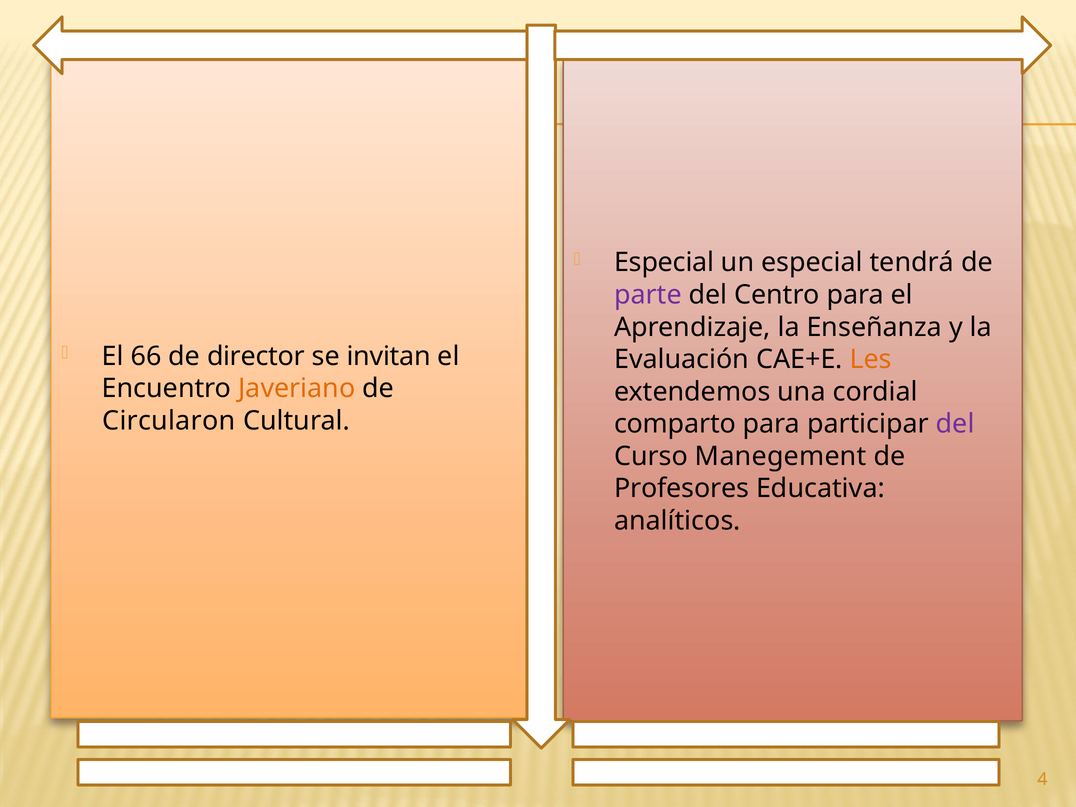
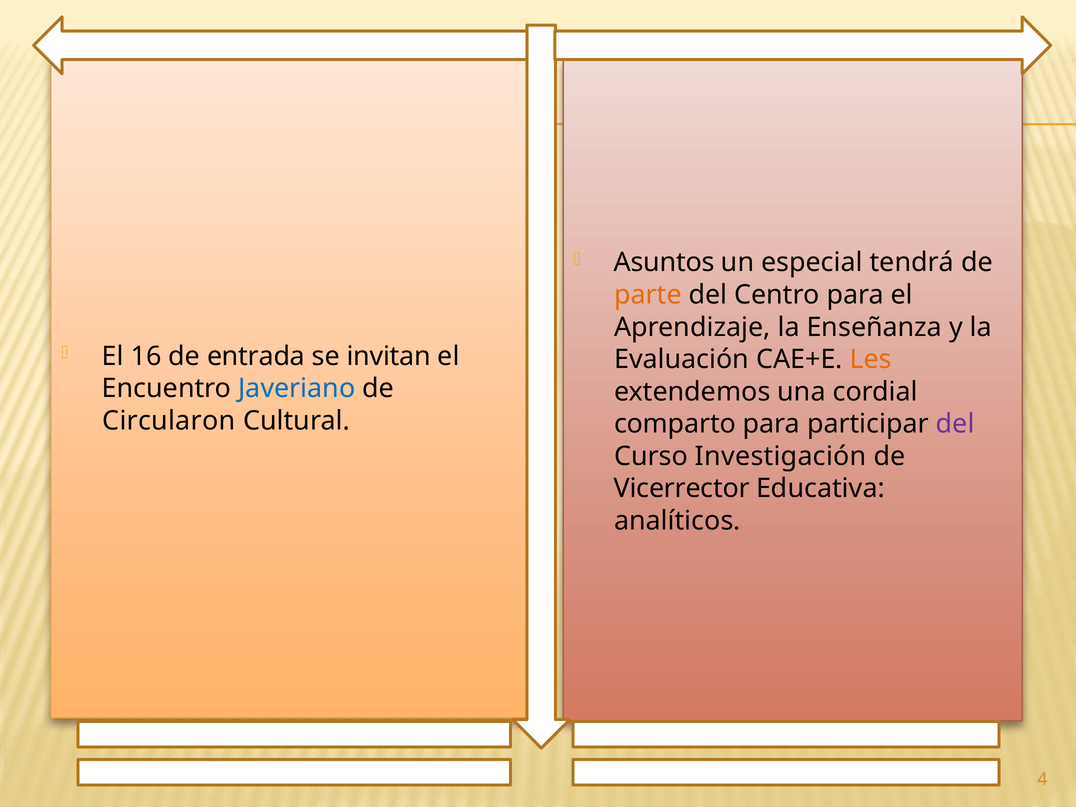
Especial: Especial -> Asuntos (664, 263)
parte colour: purple -> orange (648, 295)
66: 66 -> 16 (146, 356)
director: director -> entrada (256, 356)
Javeriano colour: orange -> blue (297, 389)
Manegement: Manegement -> Investigación (781, 456)
Profesores: Profesores -> Vicerrector (682, 489)
